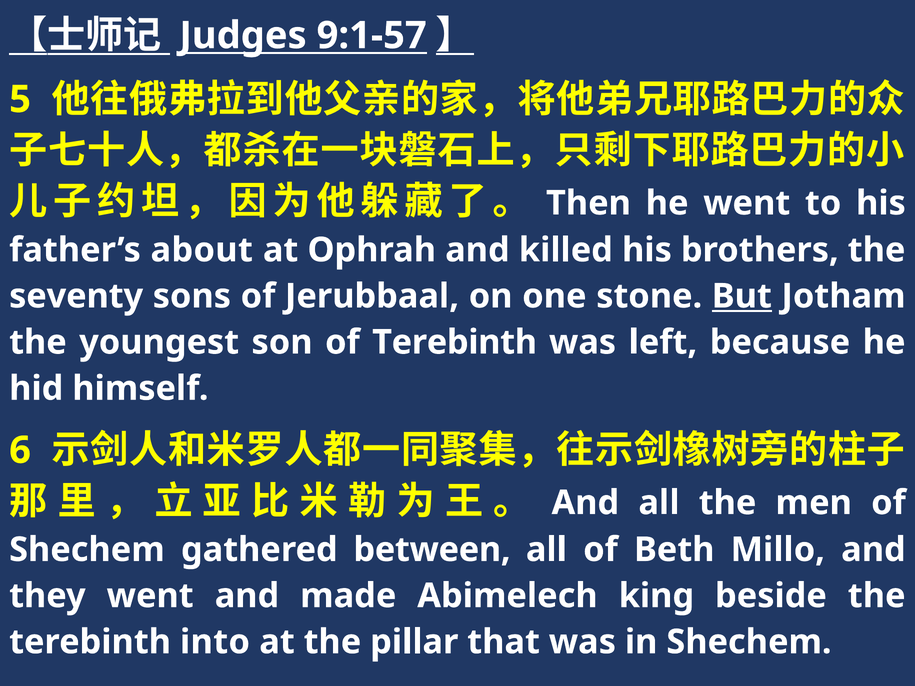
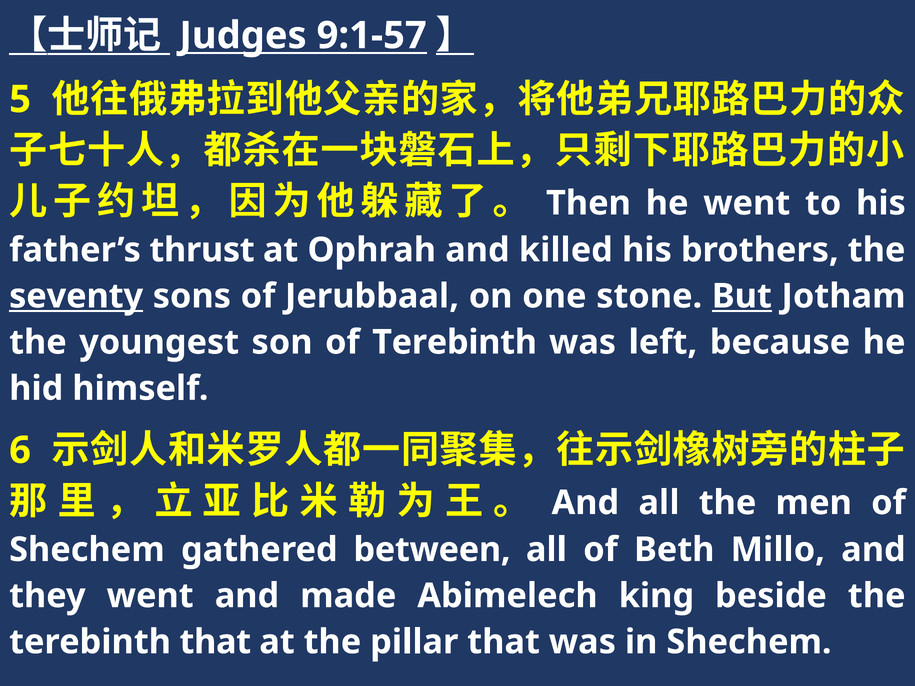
about: about -> thrust (202, 250)
seventy underline: none -> present (76, 296)
terebinth into: into -> that (215, 642)
